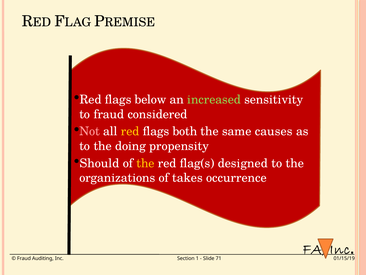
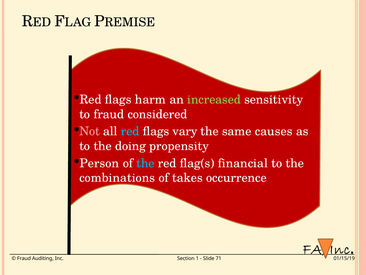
below: below -> harm (150, 100)
red colour: yellow -> light blue (130, 131)
both: both -> vary (185, 131)
Should: Should -> Person (99, 163)
the colour: yellow -> light blue (145, 163)
designed: designed -> financial (243, 163)
organizations: organizations -> combinations (117, 178)
